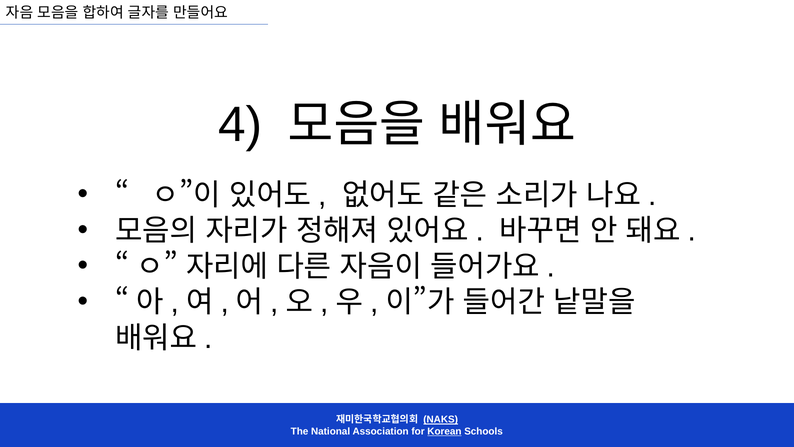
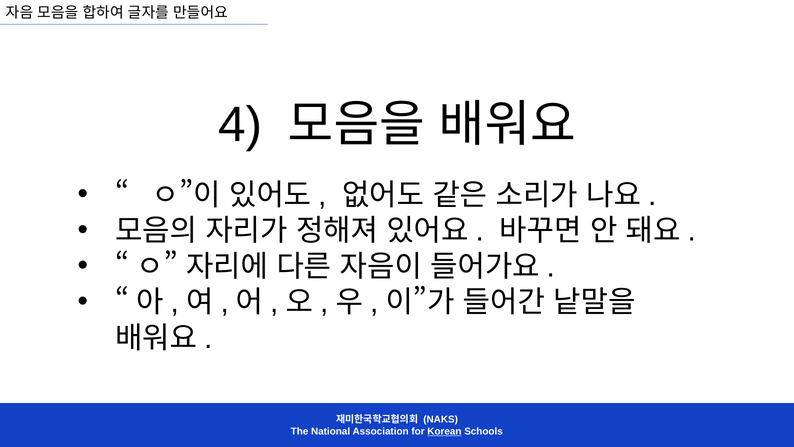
NAKS underline: present -> none (441, 419)
